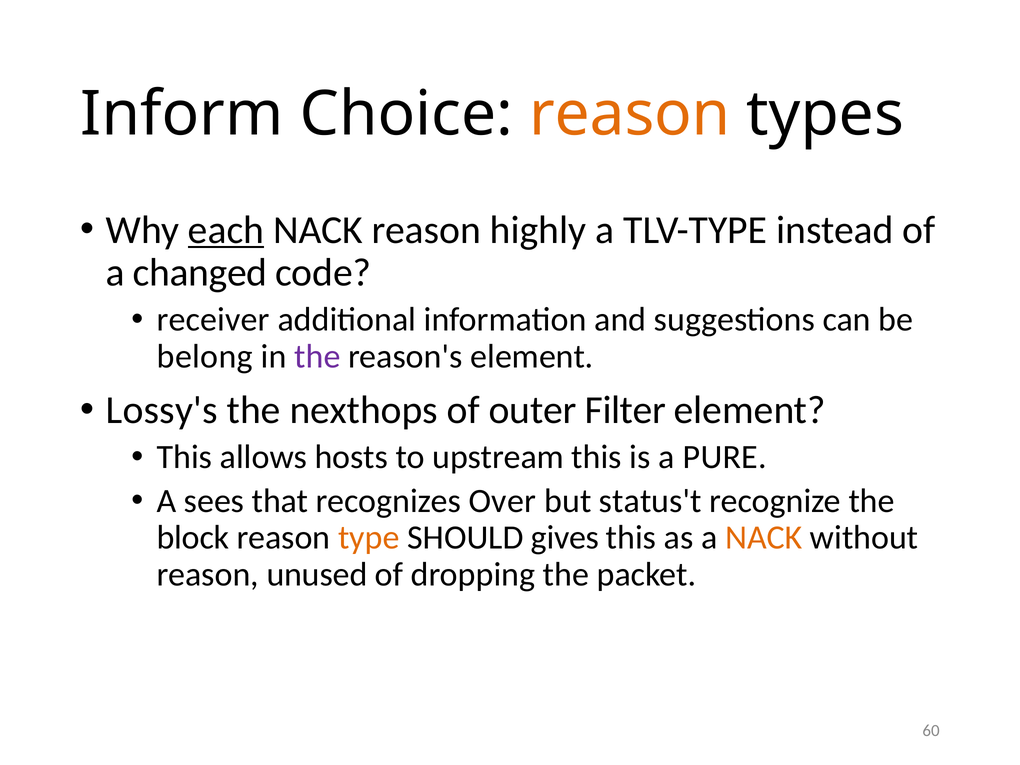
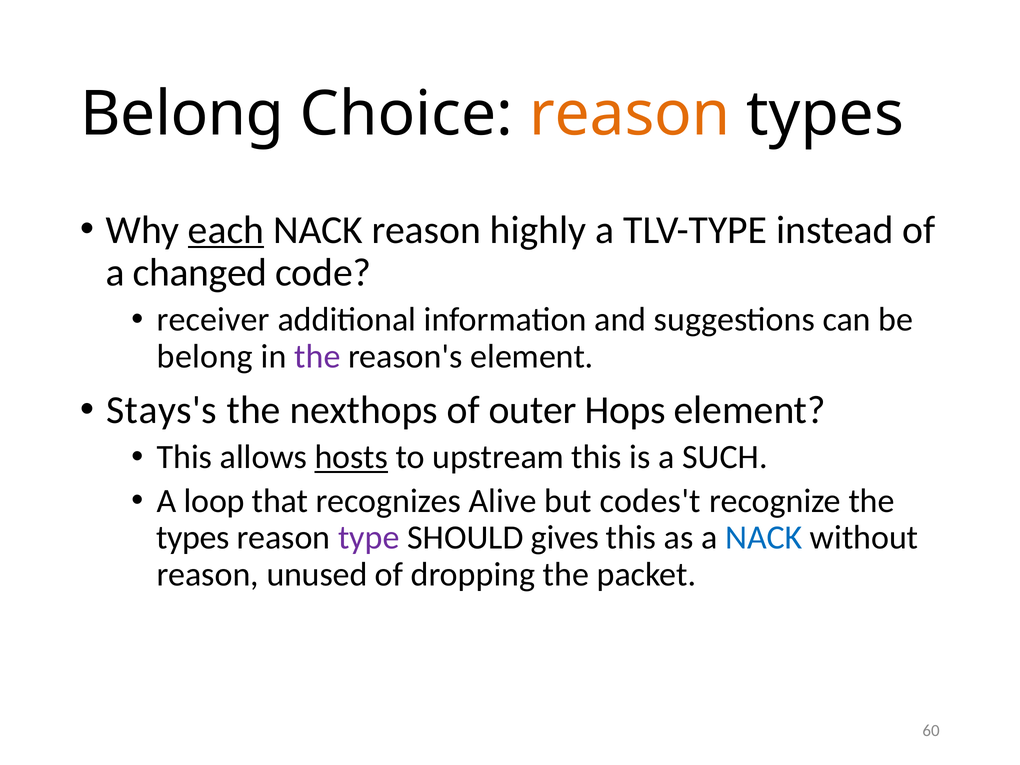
Inform: Inform -> Belong (182, 114)
Lossy's: Lossy's -> Stays's (162, 410)
Filter: Filter -> Hops (625, 410)
hosts underline: none -> present (351, 457)
PURE: PURE -> SUCH (725, 457)
sees: sees -> loop (214, 501)
Over: Over -> Alive (503, 501)
status't: status't -> codes't (650, 501)
block: block -> types (193, 538)
type colour: orange -> purple (369, 538)
NACK colour: orange -> blue (764, 538)
